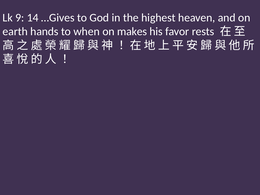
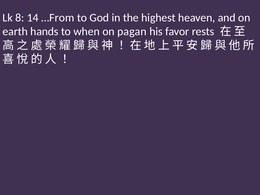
9: 9 -> 8 (20, 18)
…Gives: …Gives -> …From (58, 18)
makes: makes -> pagan (132, 32)
